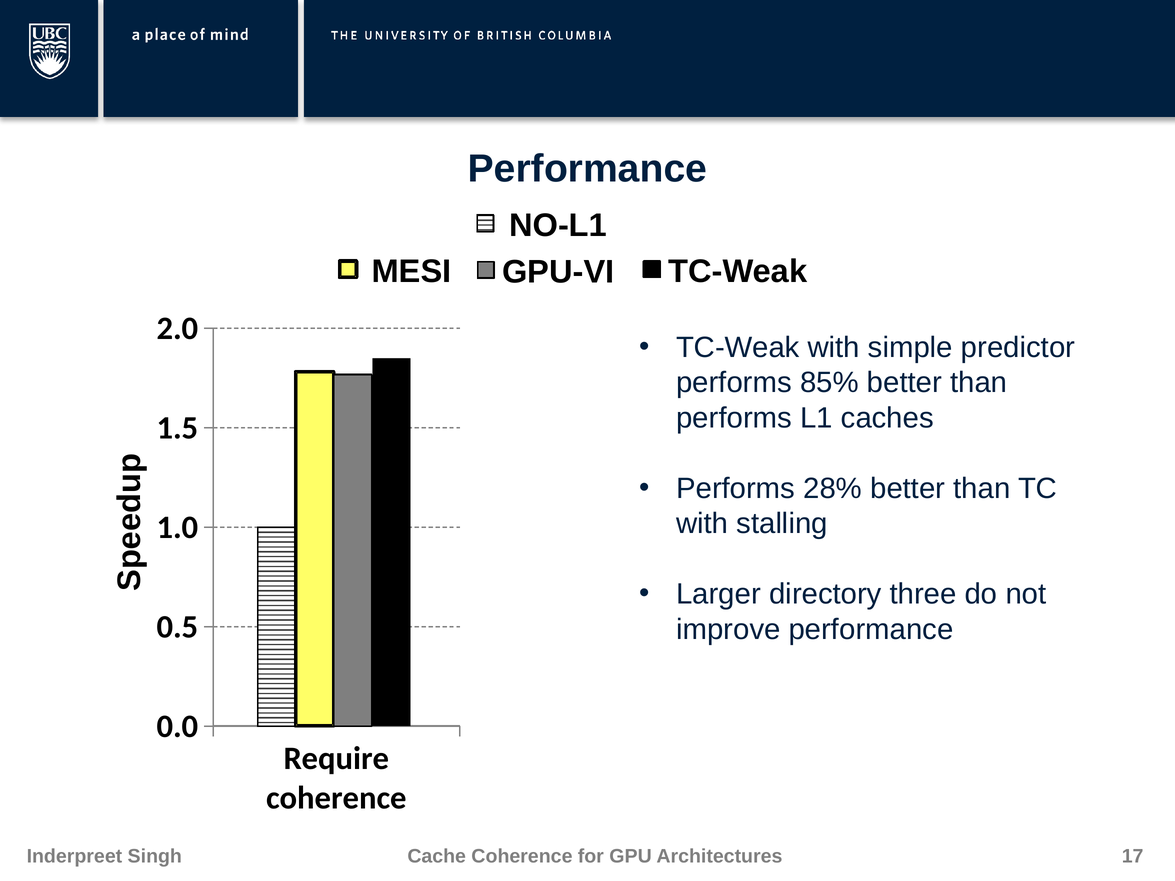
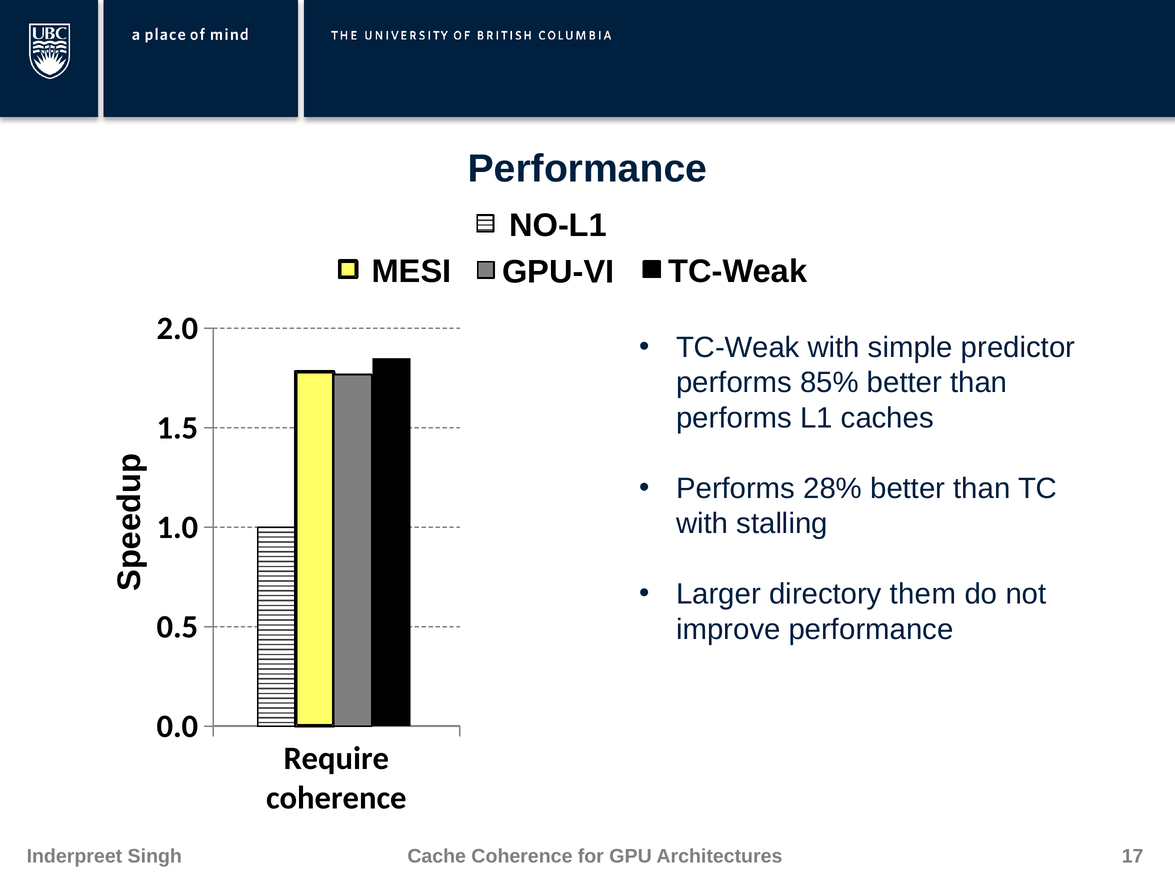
three: three -> them (923, 594)
